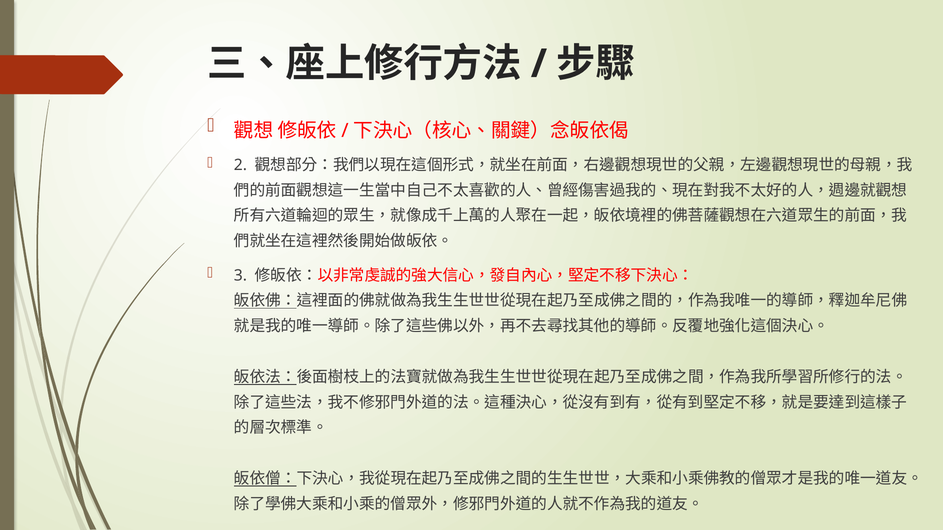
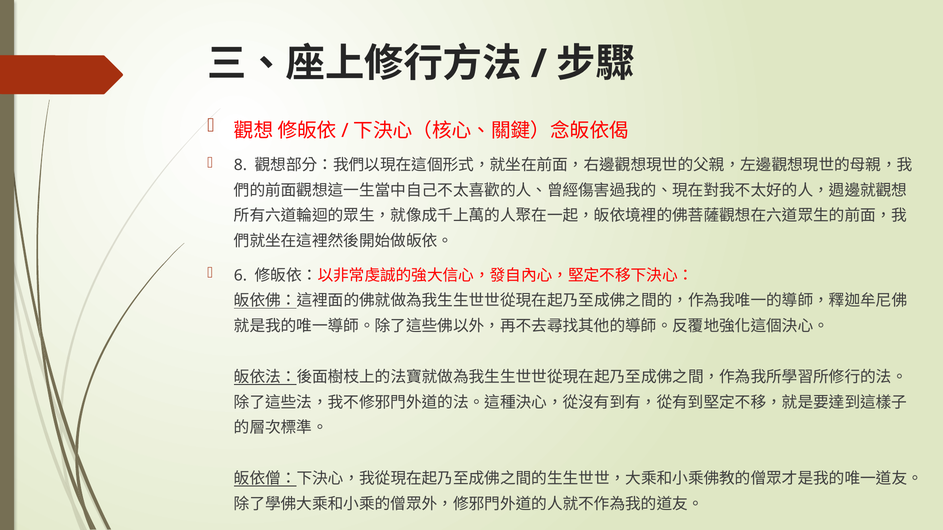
2: 2 -> 8 (240, 165)
3: 3 -> 6 (240, 276)
